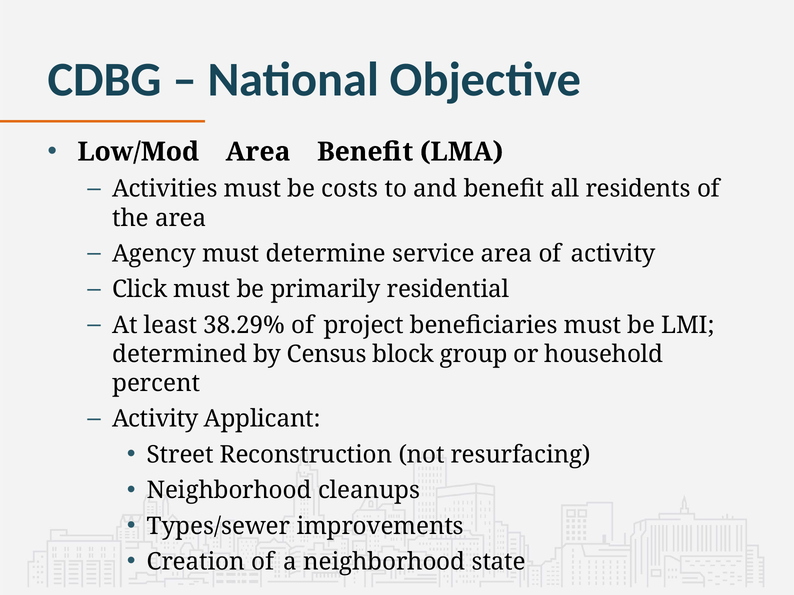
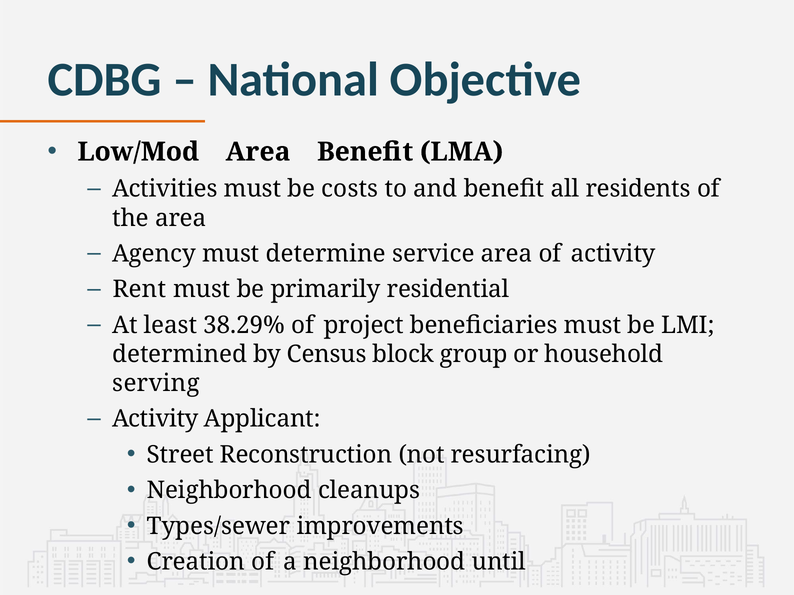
Click: Click -> Rent (139, 290)
percent: percent -> serving (156, 384)
state: state -> until (499, 562)
